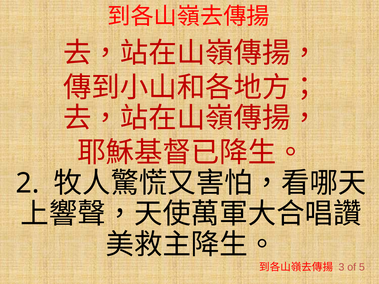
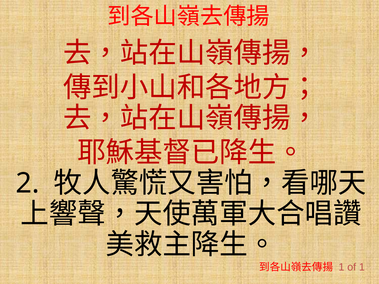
3: 3 -> 1 (341, 267)
of 5: 5 -> 1 (362, 267)
